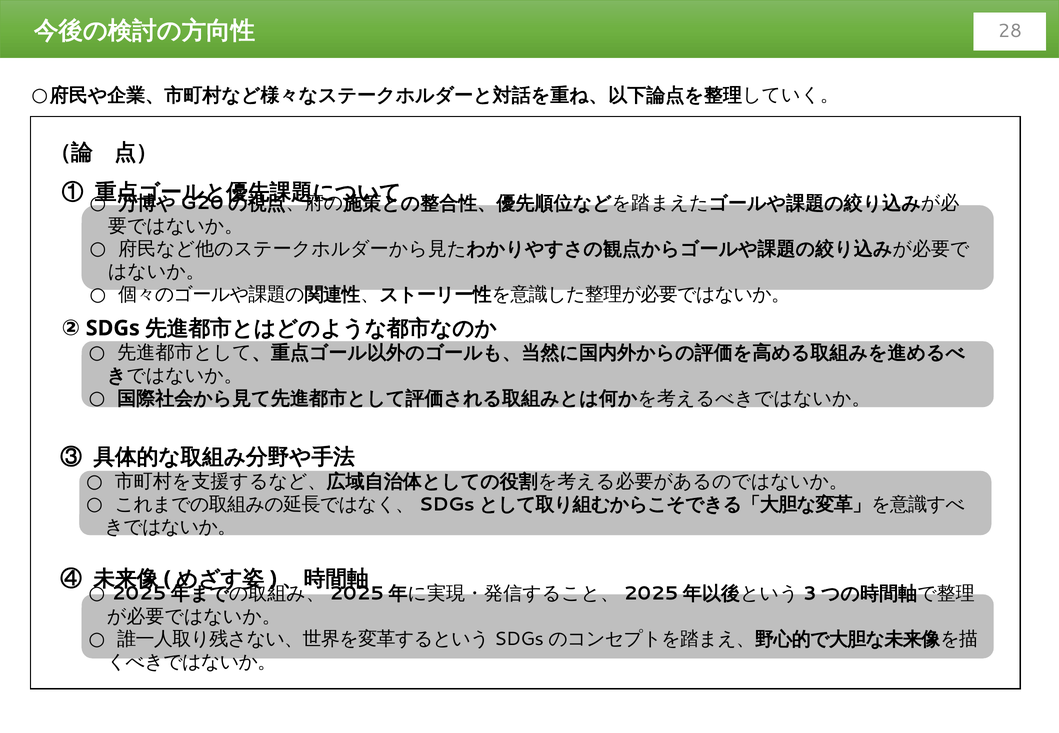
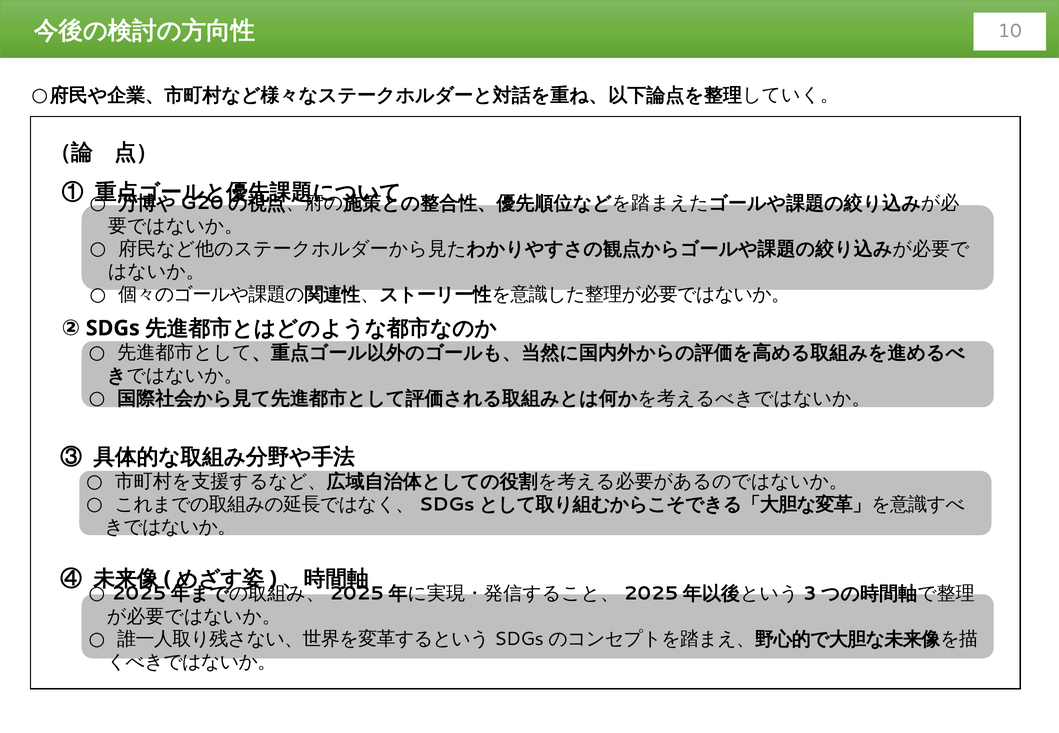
28: 28 -> 10 (1010, 31)
